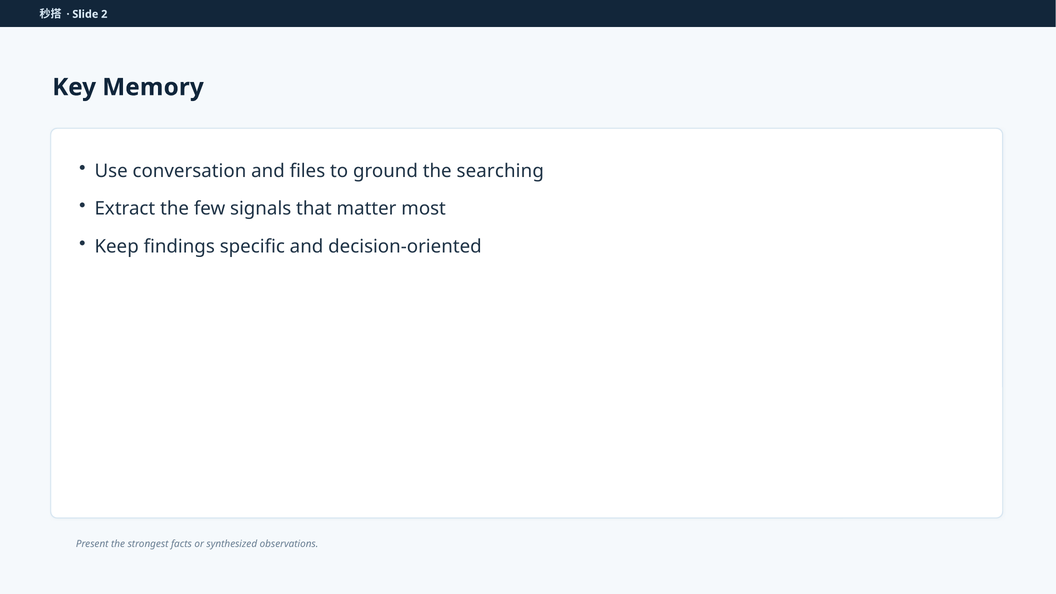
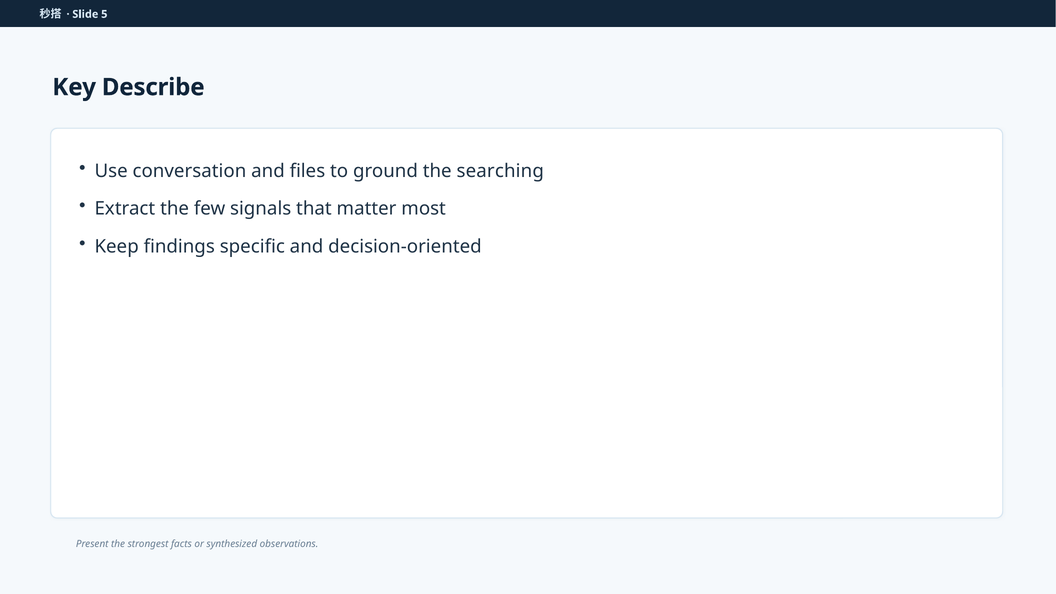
2: 2 -> 5 (104, 14)
Memory: Memory -> Describe (153, 87)
